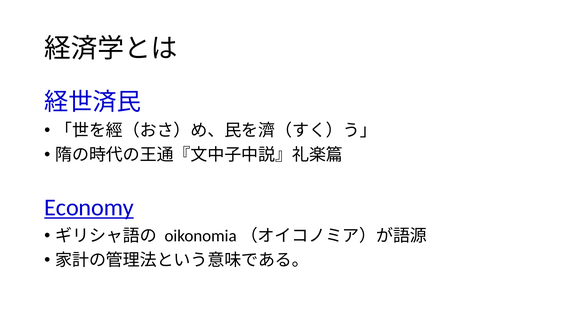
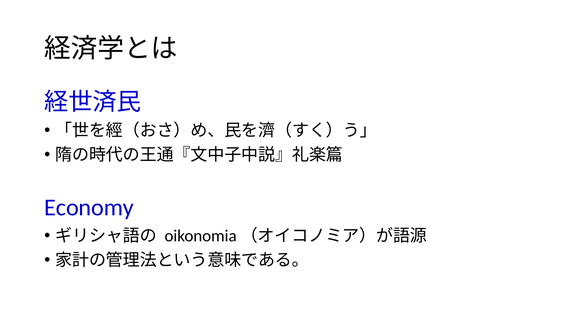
Economy underline: present -> none (89, 207)
